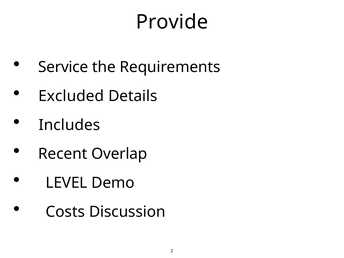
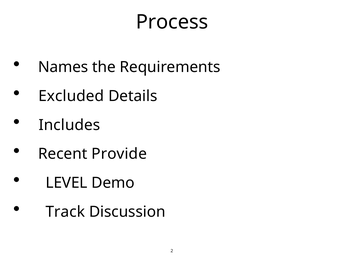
Provide: Provide -> Process (172, 22)
Service: Service -> Names (63, 67)
Overlap: Overlap -> Provide (119, 154)
Costs: Costs -> Track (65, 212)
